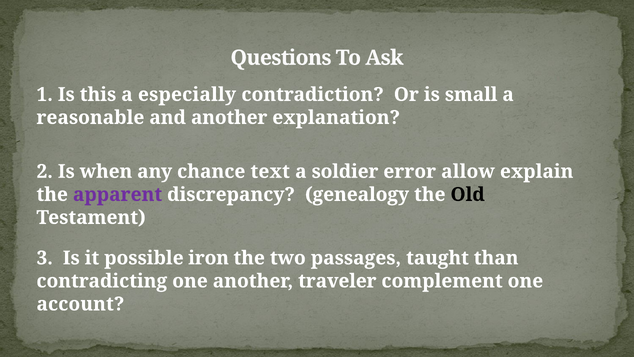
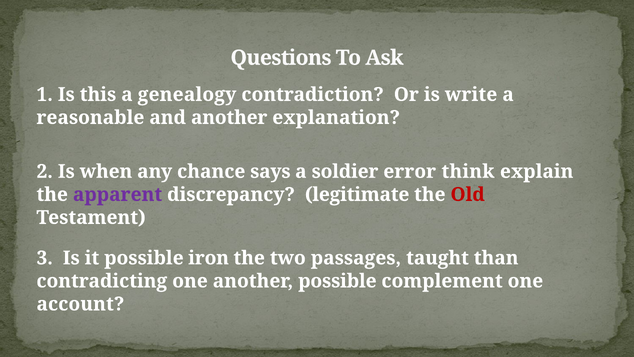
especially: especially -> genealogy (187, 94)
small: small -> write (471, 94)
text: text -> says (270, 171)
allow: allow -> think (468, 171)
genealogy: genealogy -> legitimate (357, 194)
Old colour: black -> red (468, 194)
another traveler: traveler -> possible (337, 281)
